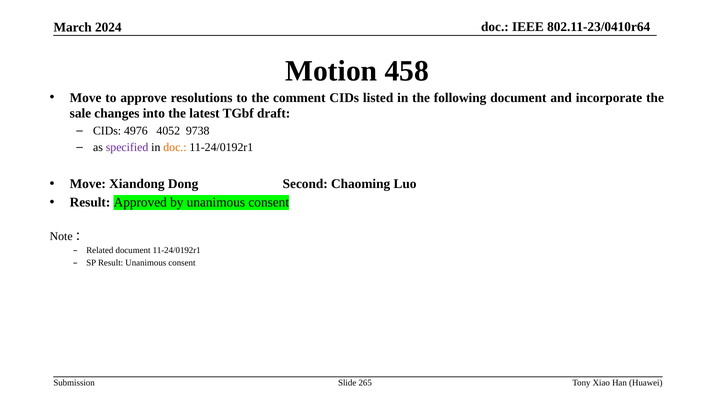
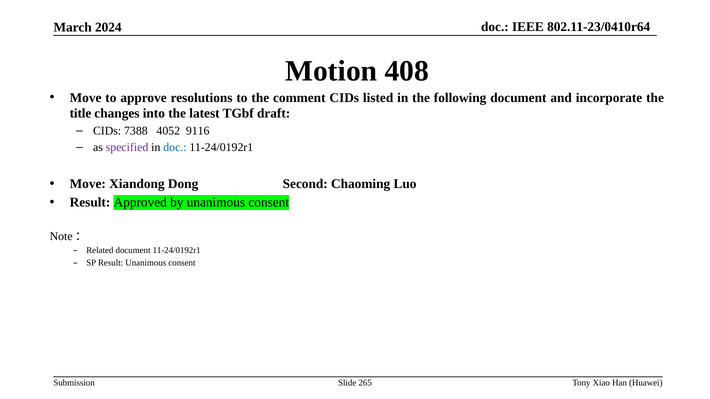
458: 458 -> 408 (407, 71)
sale: sale -> title (80, 114)
4976: 4976 -> 7388 (136, 131)
9738: 9738 -> 9116 (198, 131)
doc colour: orange -> blue (175, 148)
